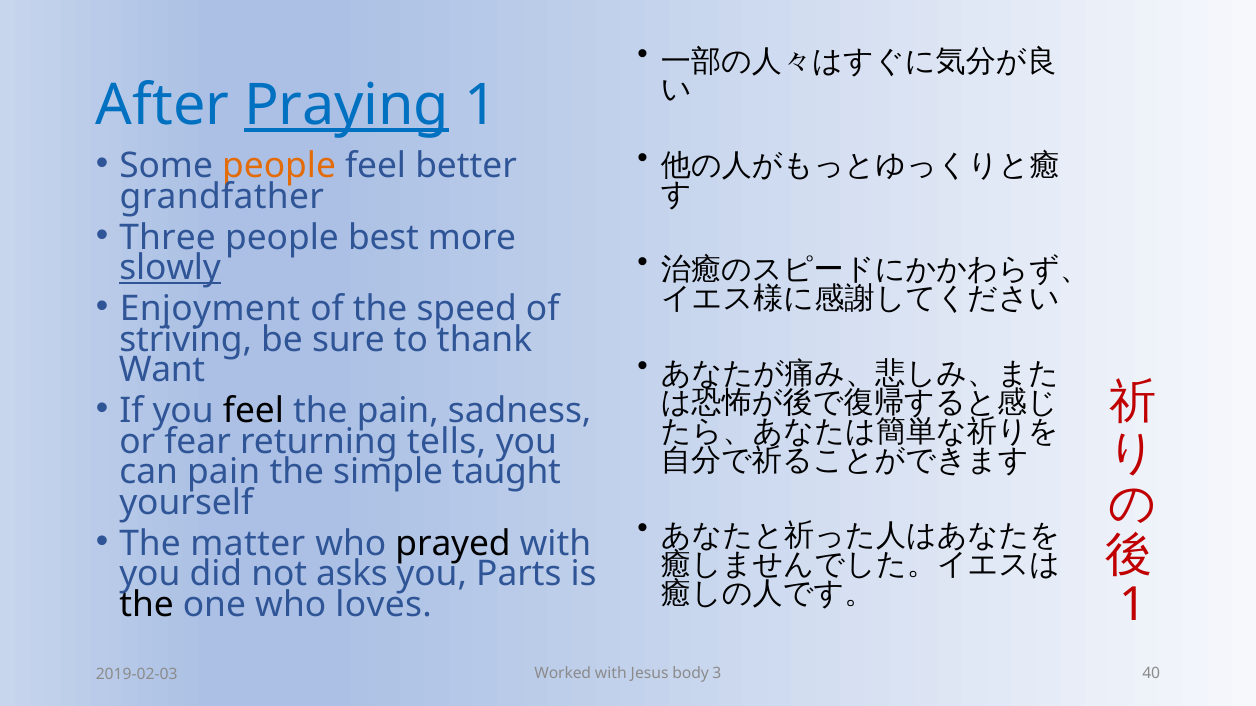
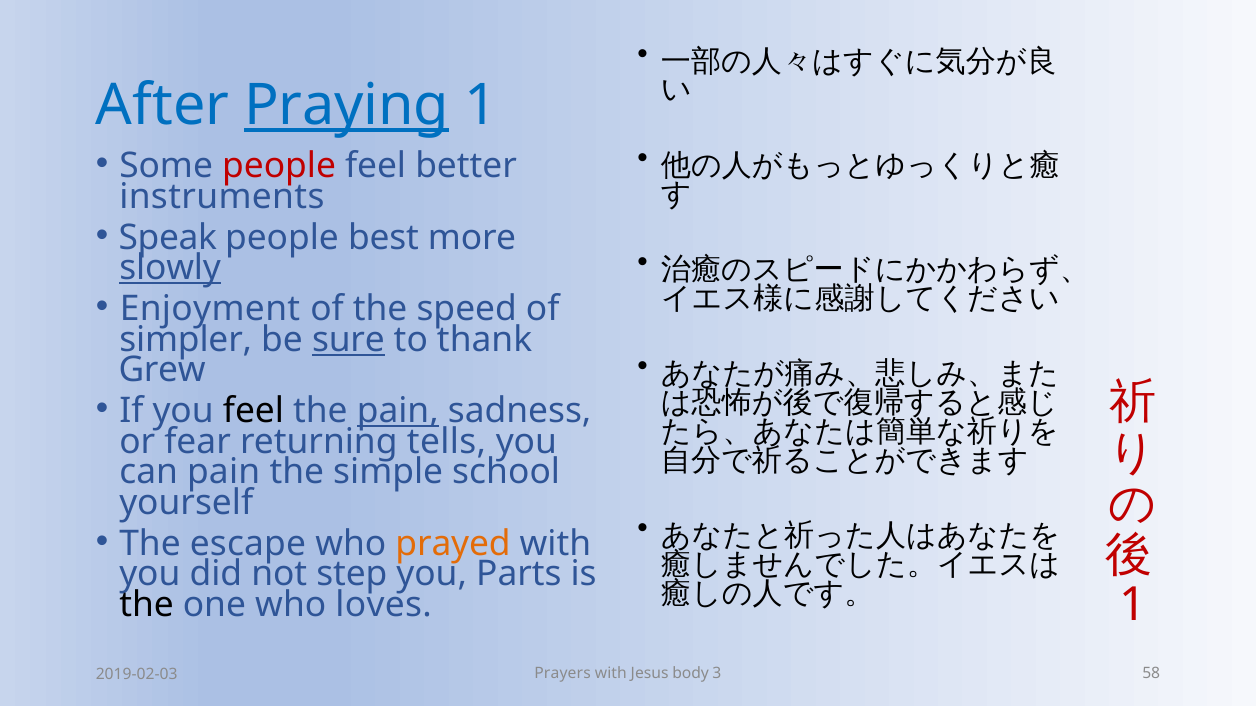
people colour: orange -> red (279, 166)
grandfather: grandfather -> instruments (222, 197)
Three: Three -> Speak (168, 238)
striving: striving -> simpler (186, 340)
sure underline: none -> present (348, 340)
Want: Want -> Grew (162, 370)
pain underline: none -> present (398, 411)
taught: taught -> school (506, 472)
matter: matter -> escape (248, 544)
prayed colour: black -> orange (453, 544)
asks: asks -> step (352, 575)
Worked: Worked -> Prayers (563, 673)
40: 40 -> 58 (1151, 673)
